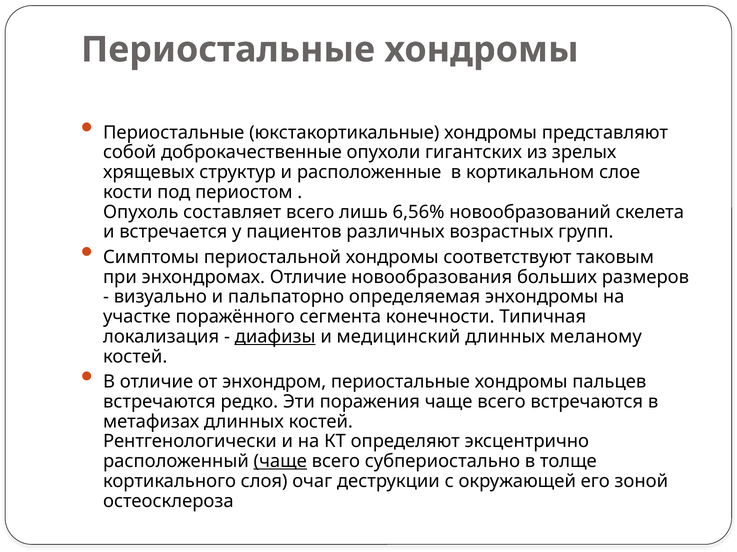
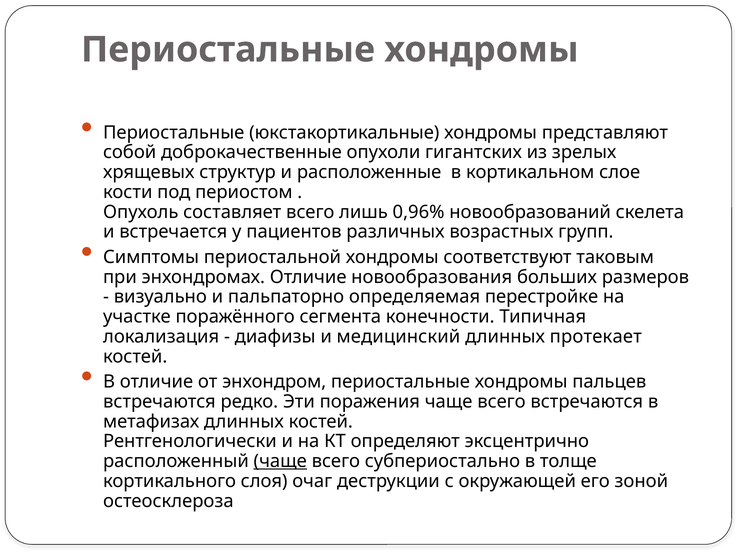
6,56%: 6,56% -> 0,96% (419, 212)
энхондромы: энхондромы -> перестройке (542, 297)
диафизы underline: present -> none (275, 337)
меланому: меланому -> протекает (596, 337)
